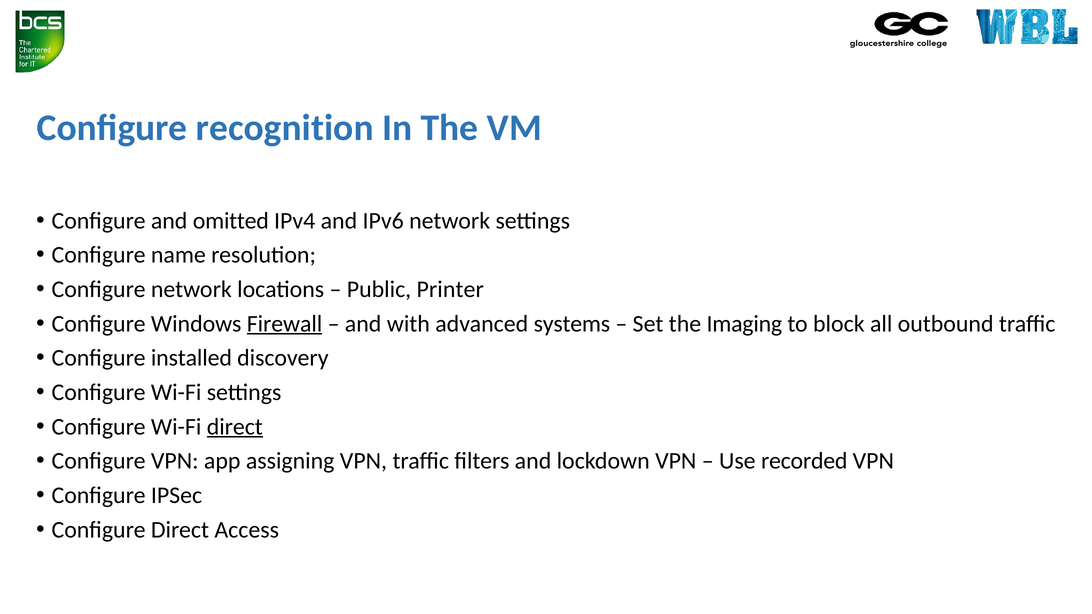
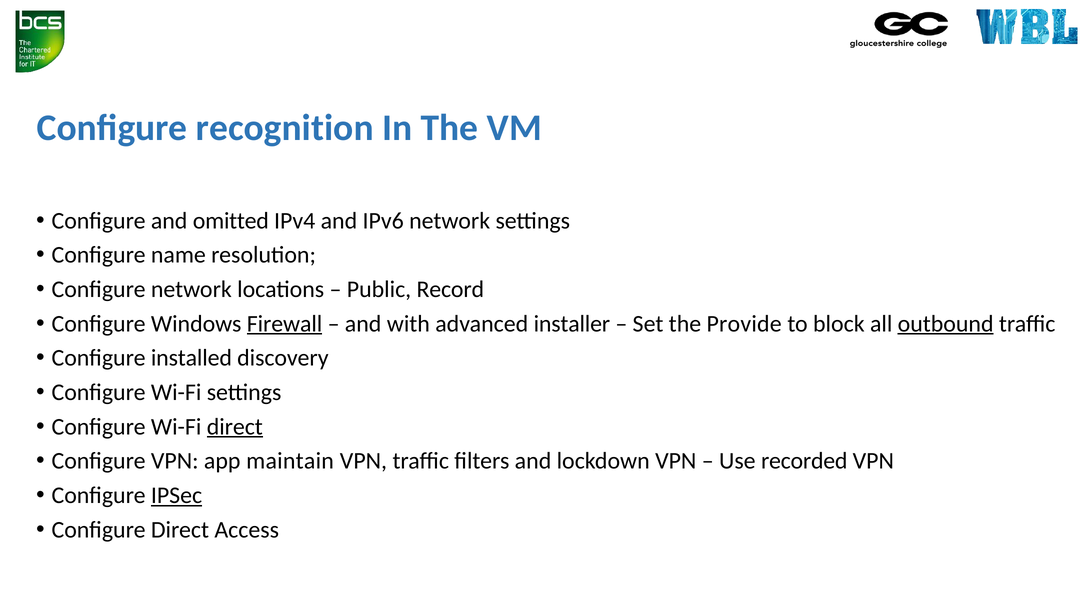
Printer: Printer -> Record (450, 289)
systems: systems -> installer (572, 324)
Imaging: Imaging -> Provide (744, 324)
outbound underline: none -> present (946, 324)
assigning: assigning -> maintain (290, 461)
IPSec underline: none -> present (177, 496)
